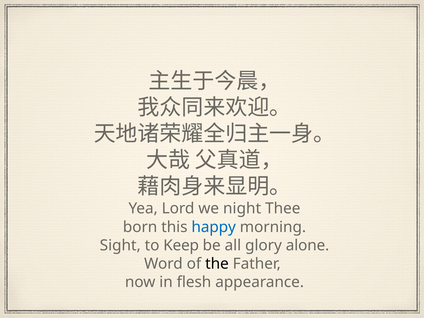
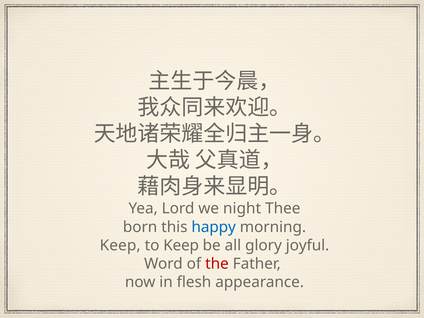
Sight: Sight -> Keep (120, 245)
alone: alone -> joyful (308, 245)
the colour: black -> red (217, 264)
